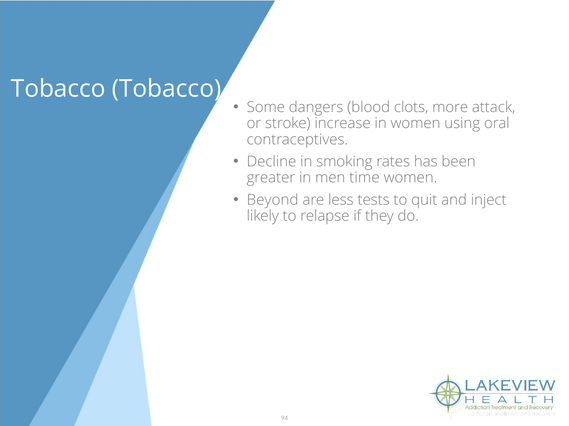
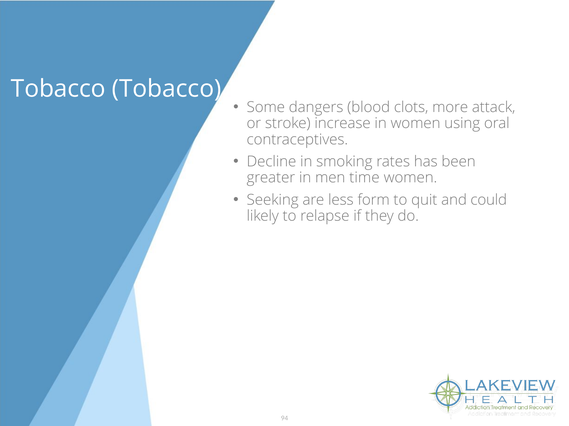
Beyond: Beyond -> Seeking (273, 200)
tests: tests -> form (374, 200)
inject: inject -> could (489, 200)
